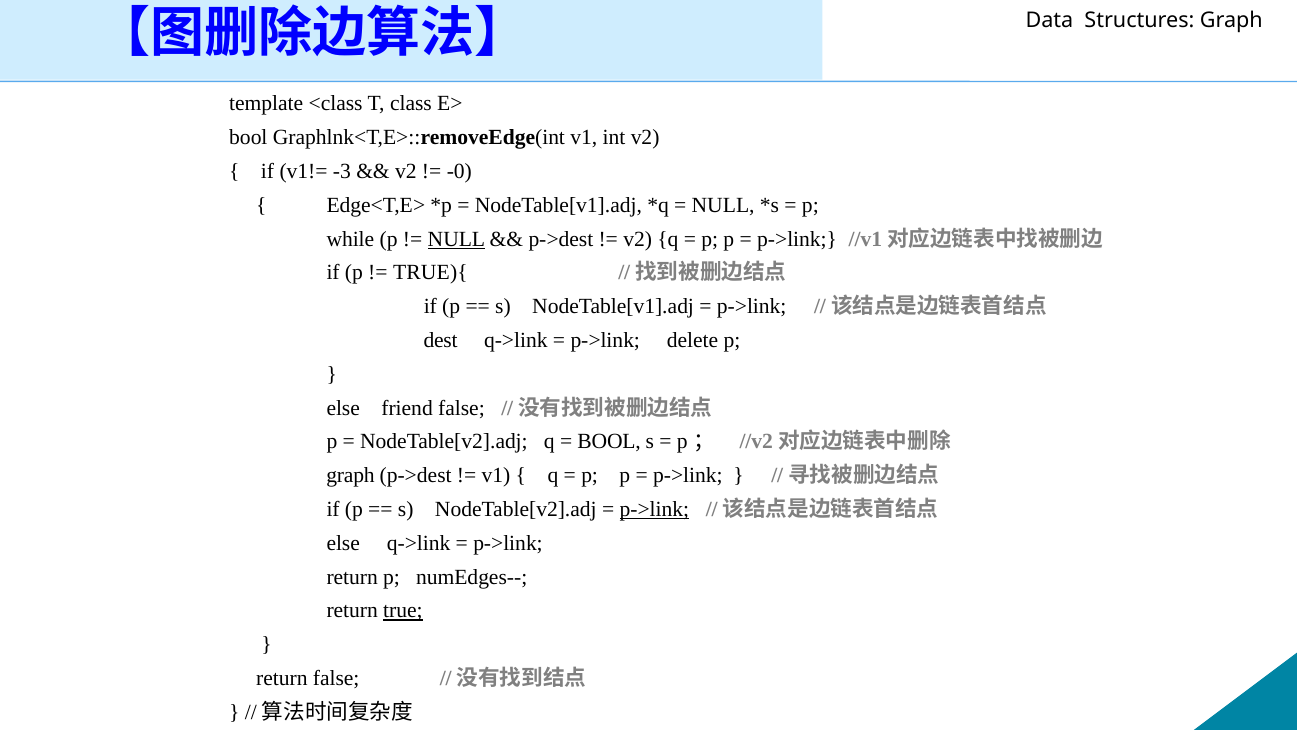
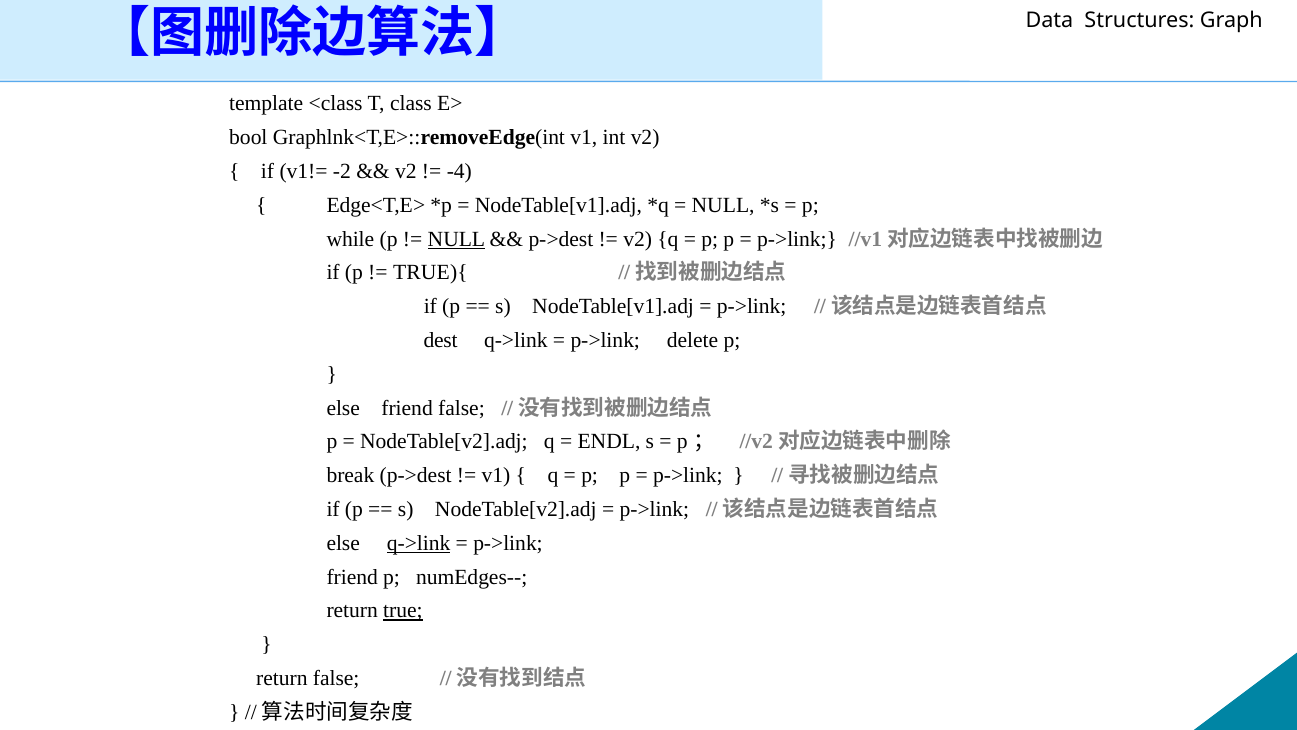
-3: -3 -> -2 (342, 171)
-0: -0 -> -4 (459, 171)
BOOL: BOOL -> ENDL (609, 442)
graph: graph -> break (350, 475)
p->link underline: present -> none (654, 509)
q->link underline: none -> present (419, 543)
return: return -> friend (352, 577)
